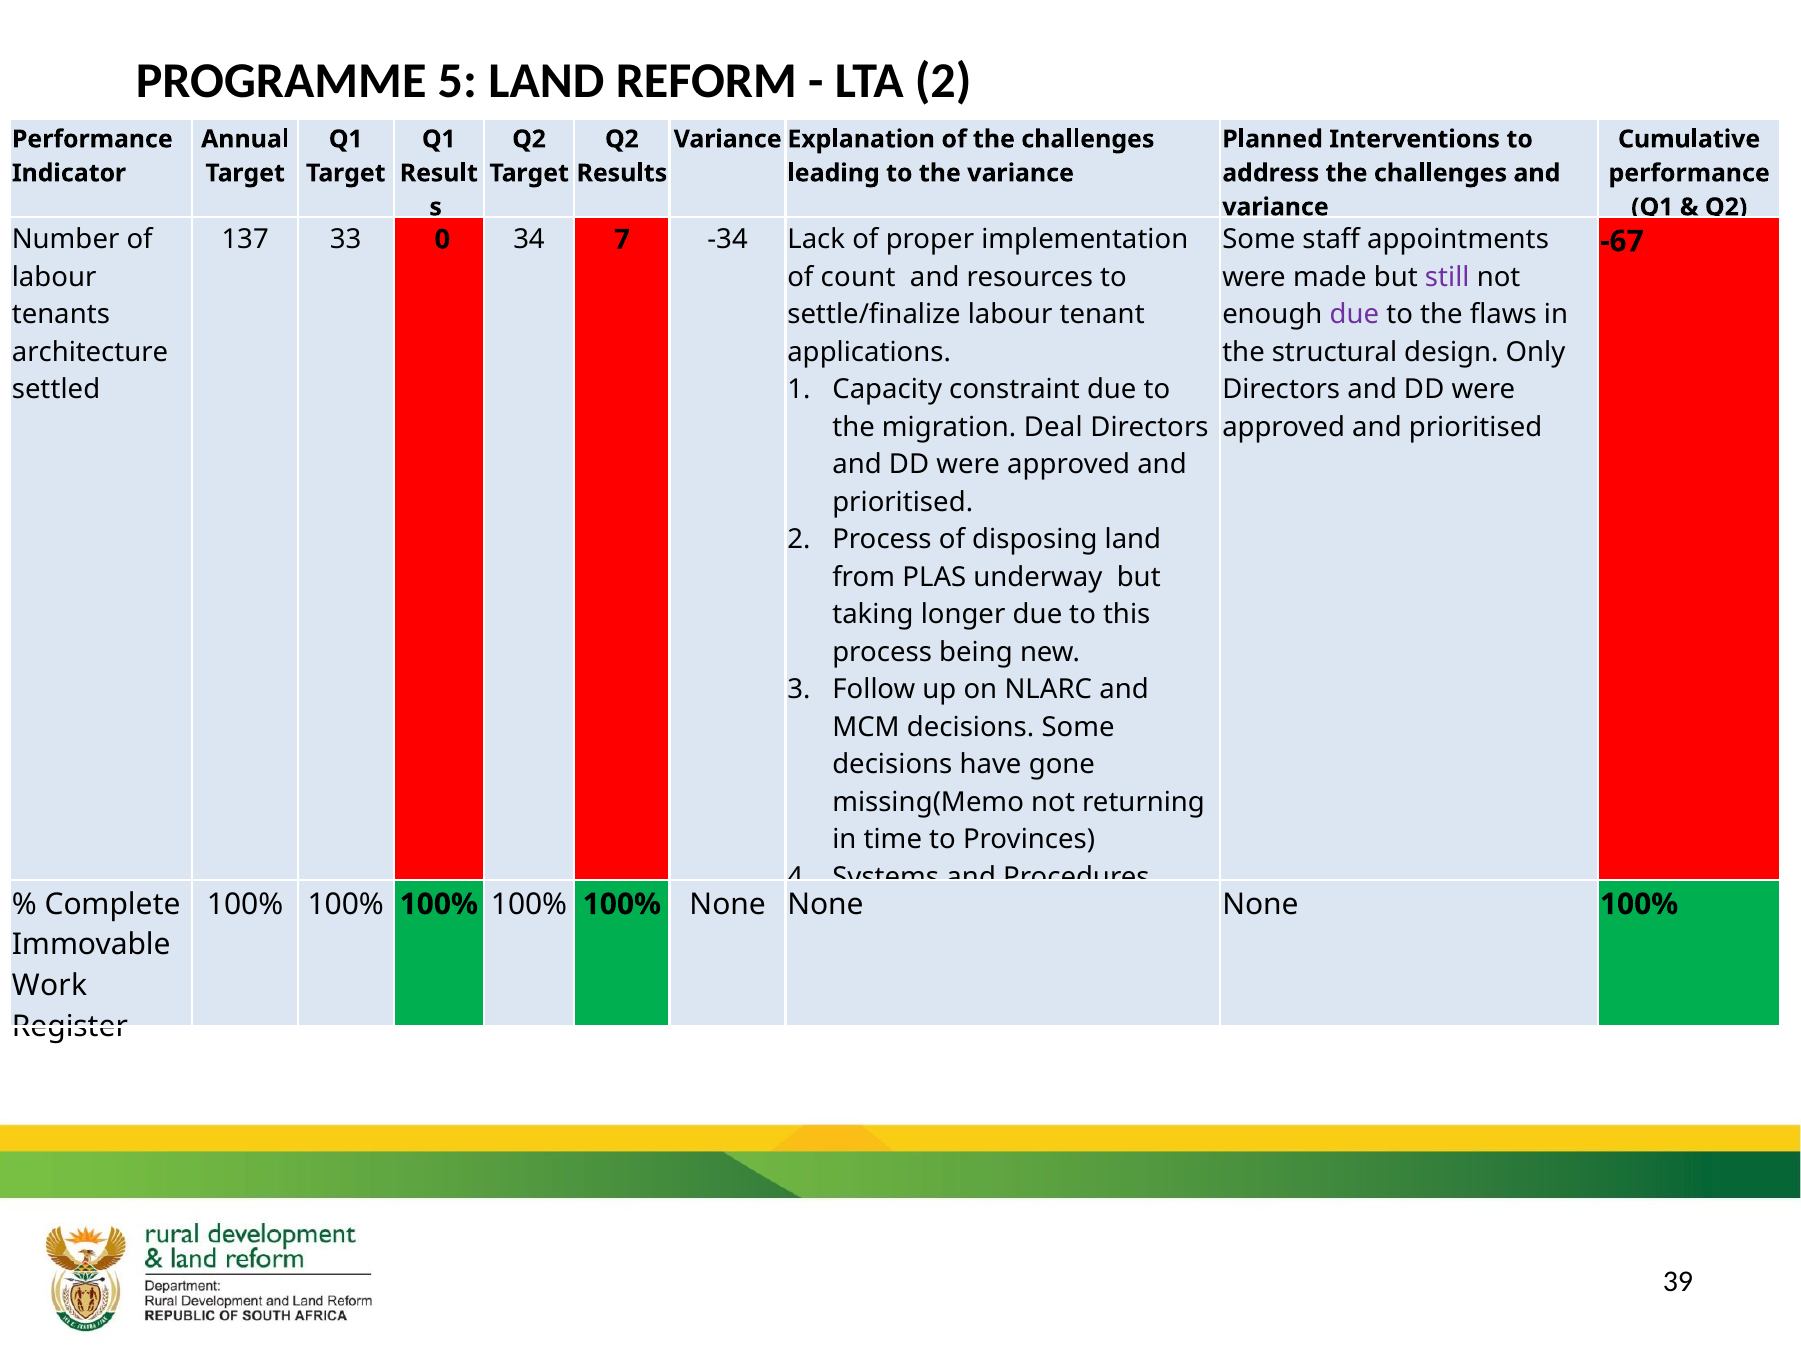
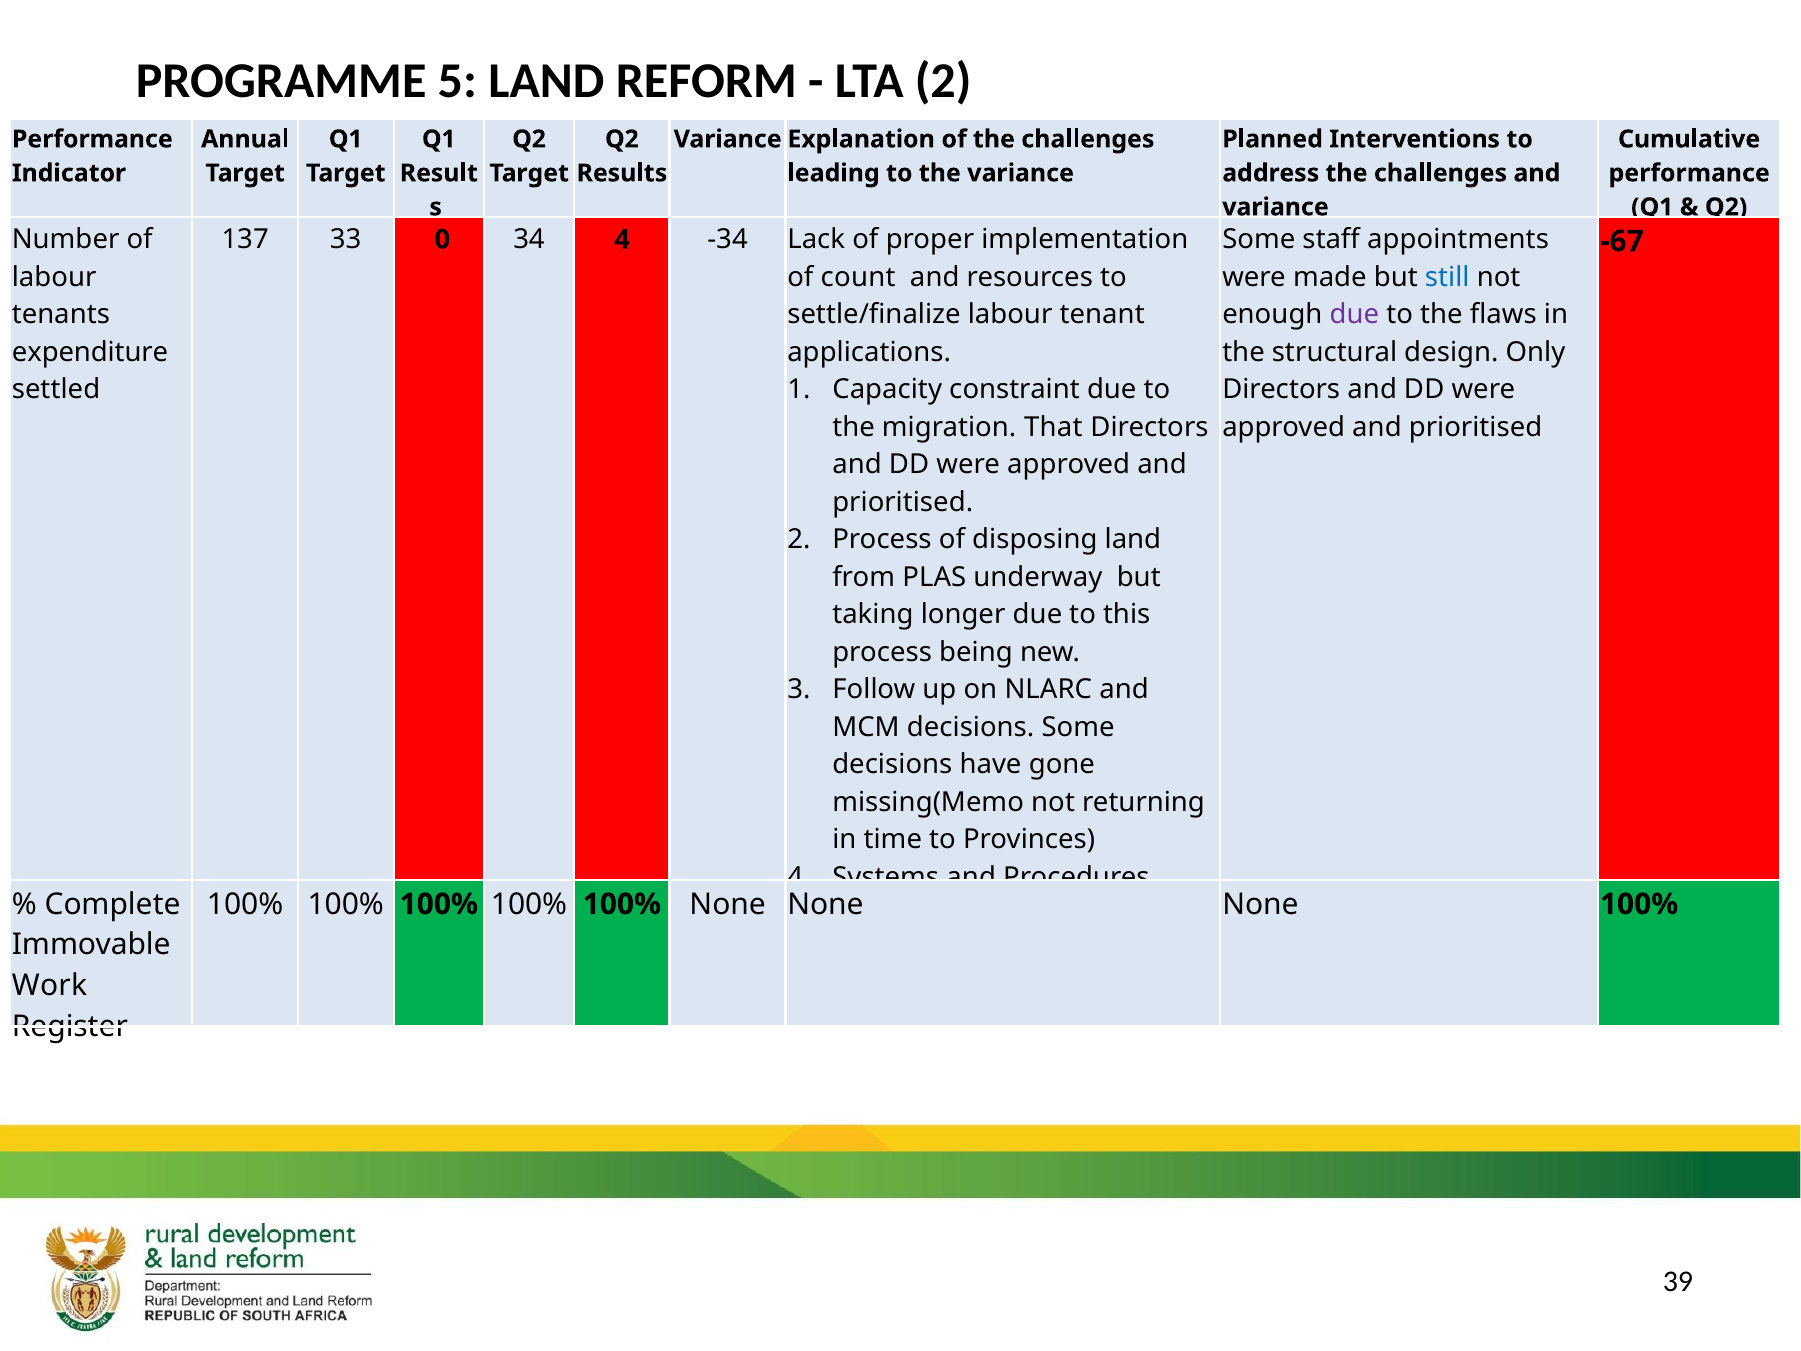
34 7: 7 -> 4 (622, 239)
still colour: purple -> blue (1447, 277)
architecture: architecture -> expenditure (90, 352)
Deal: Deal -> That (1053, 427)
